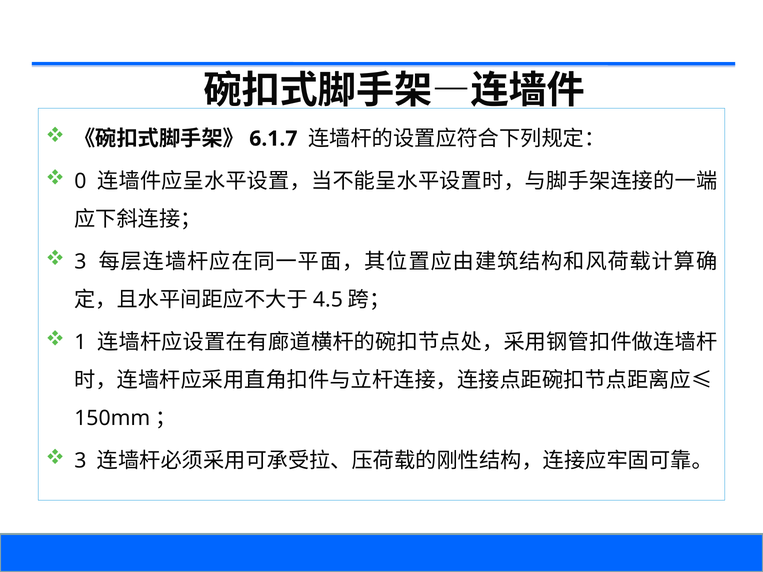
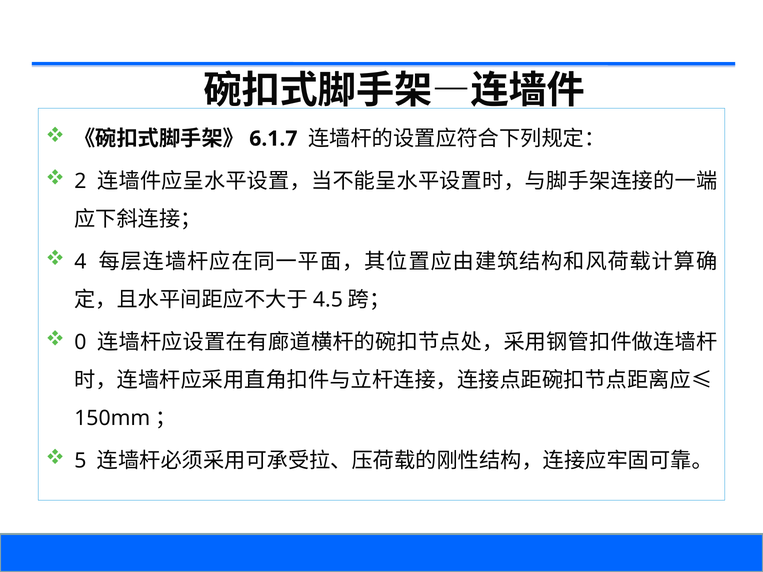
0: 0 -> 2 (80, 181)
3: 3 -> 4 (80, 262)
1: 1 -> 0 (80, 342)
3: 3 -> 5 (80, 461)
